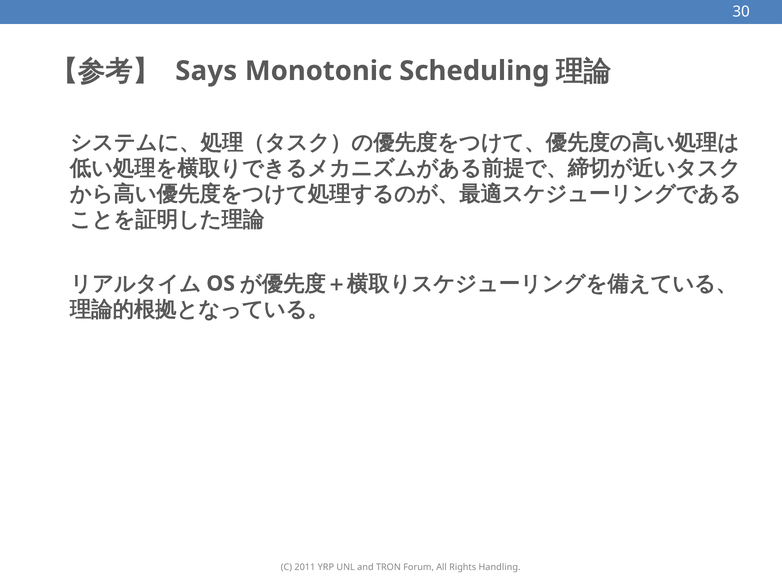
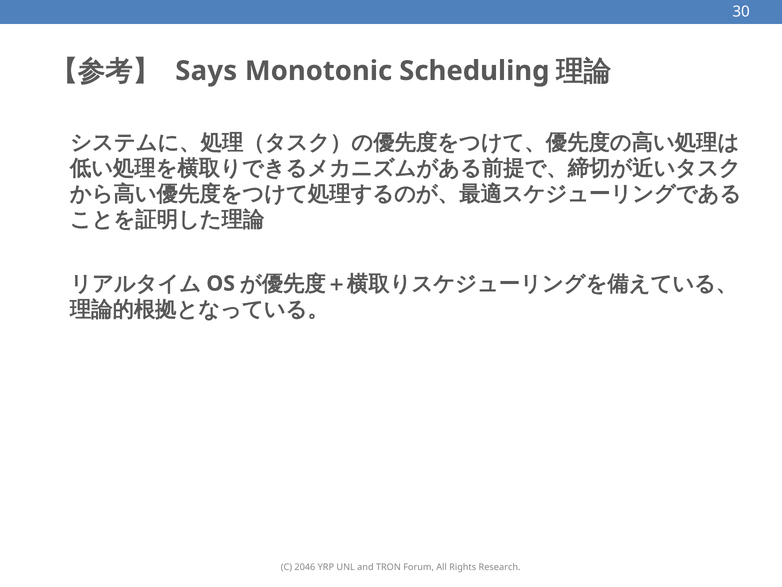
2011: 2011 -> 2046 (305, 567)
Handling: Handling -> Research (500, 567)
